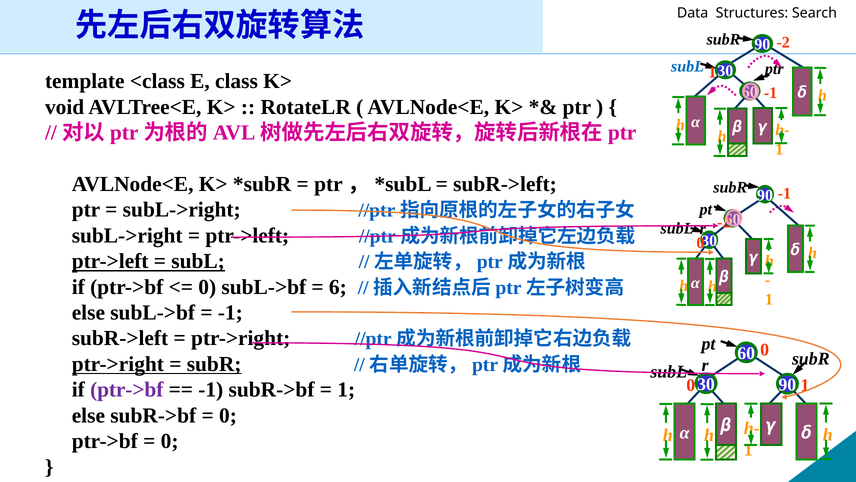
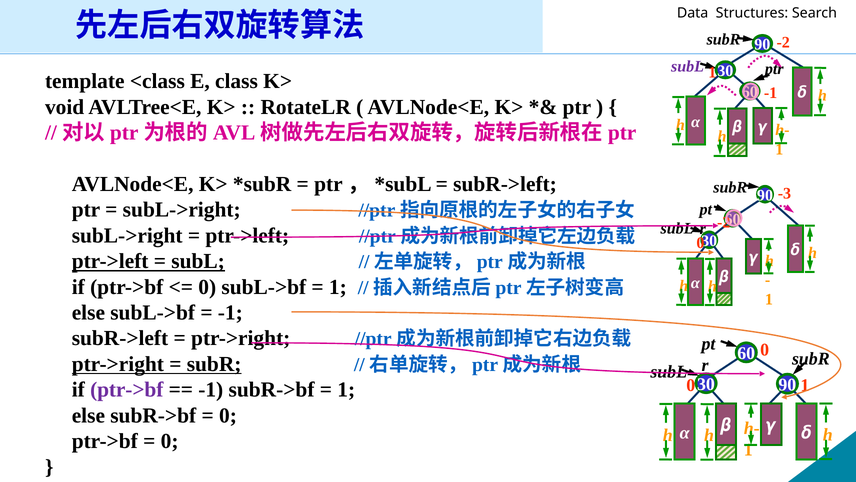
subL colour: blue -> purple (688, 66)
90 -1: -1 -> -3 (784, 193)
6: 6 -> 1 (338, 287)
